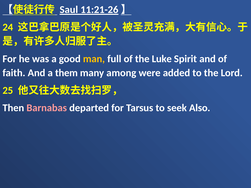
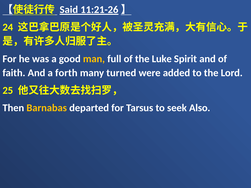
Saul: Saul -> Said (69, 10)
them: them -> forth (66, 73)
among: among -> turned (121, 73)
Barnabas colour: pink -> yellow (47, 108)
